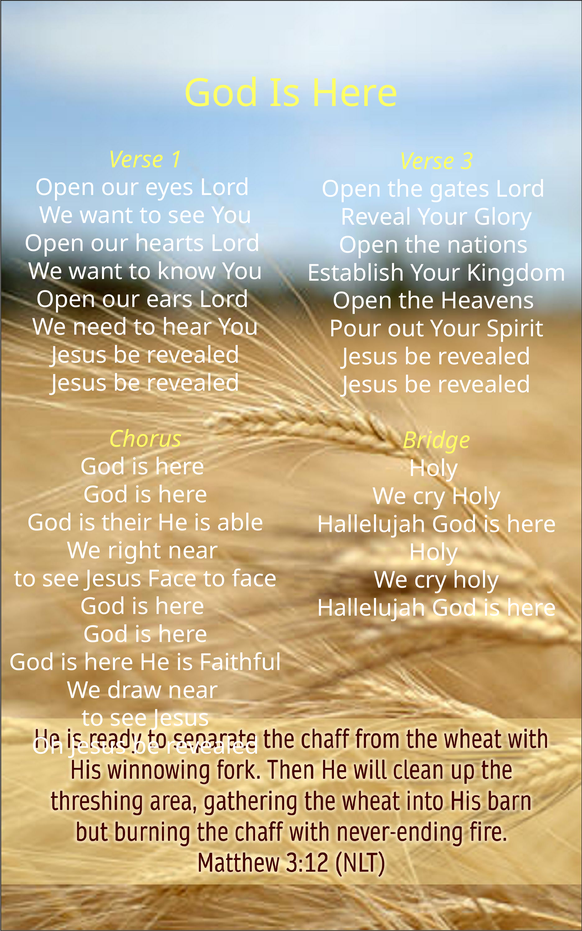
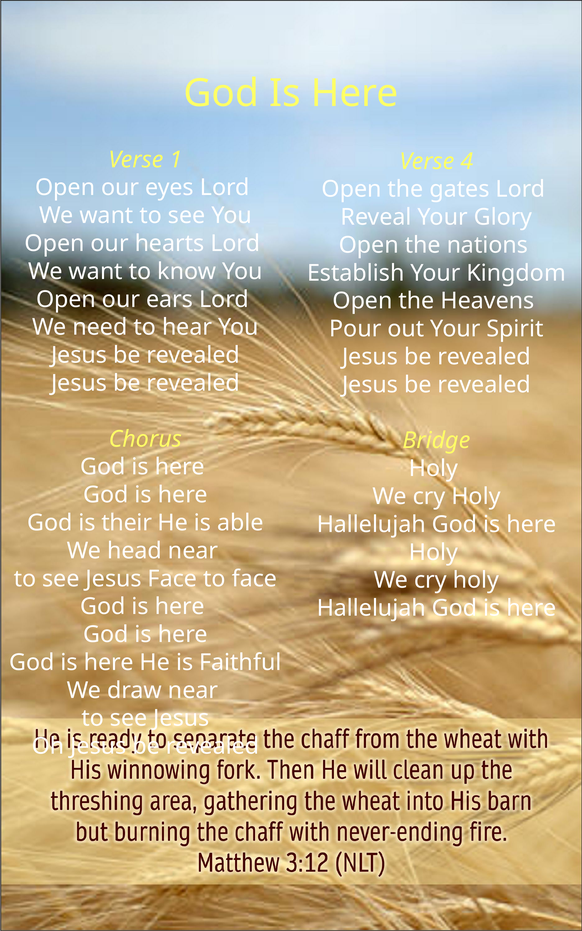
3: 3 -> 4 (467, 161)
right: right -> head (135, 551)
